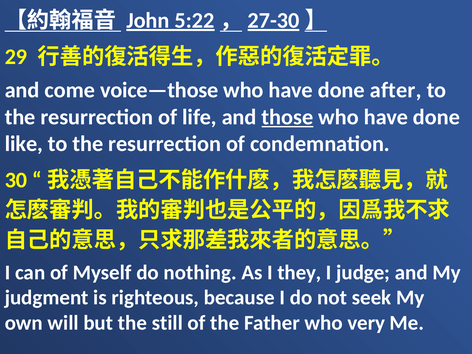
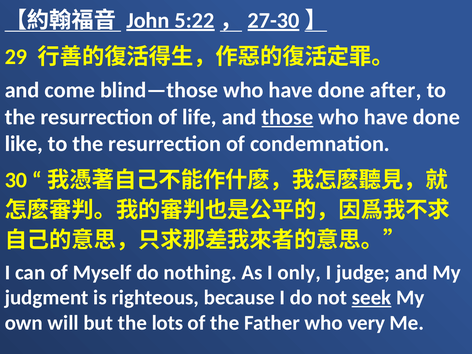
voice—those: voice—those -> blind—those (159, 90)
they: they -> only (299, 273)
seek underline: none -> present (372, 298)
still: still -> lots (167, 323)
